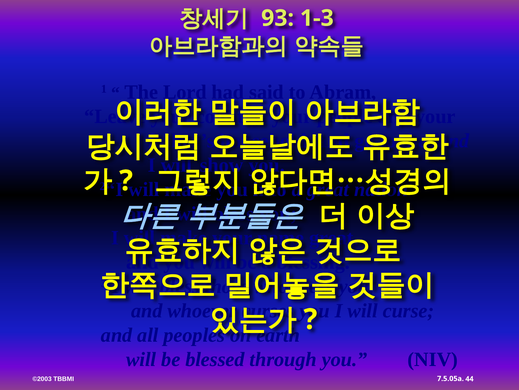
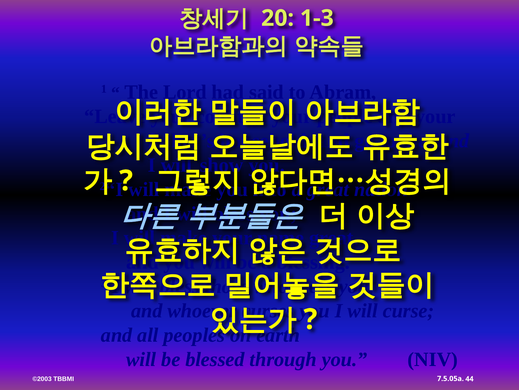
93: 93 -> 20 (278, 18)
